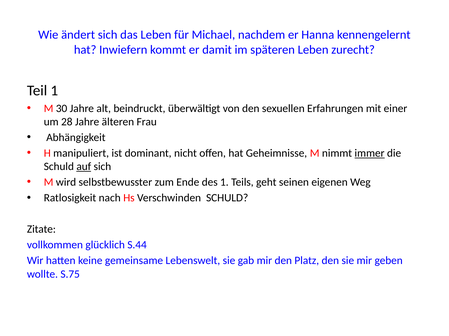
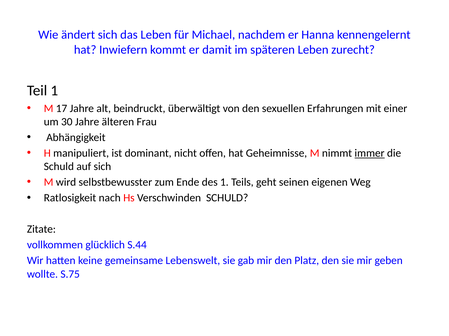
30: 30 -> 17 (62, 109)
28: 28 -> 30 (67, 122)
auf underline: present -> none (84, 167)
